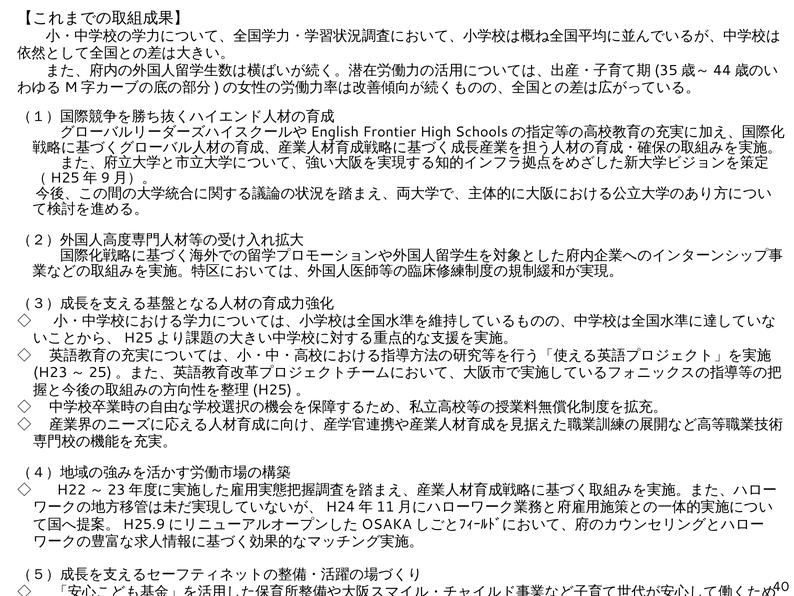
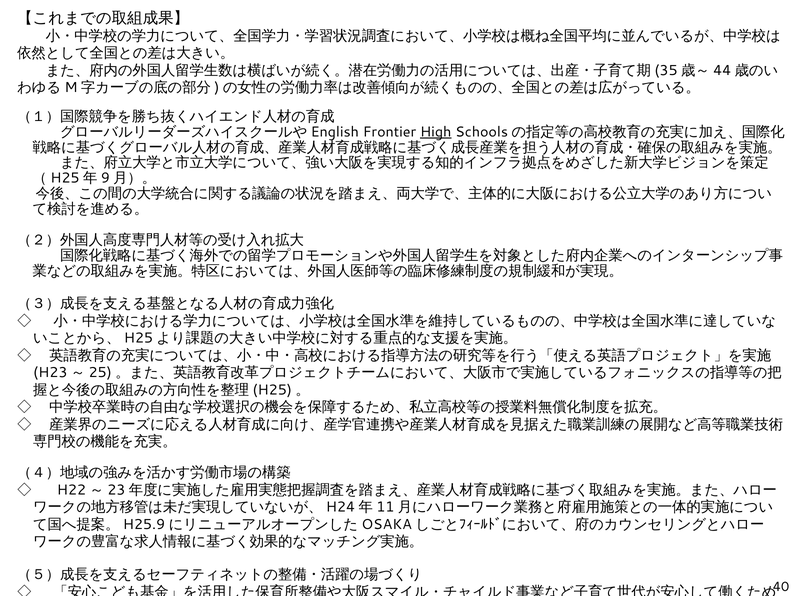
High underline: none -> present (436, 132)
